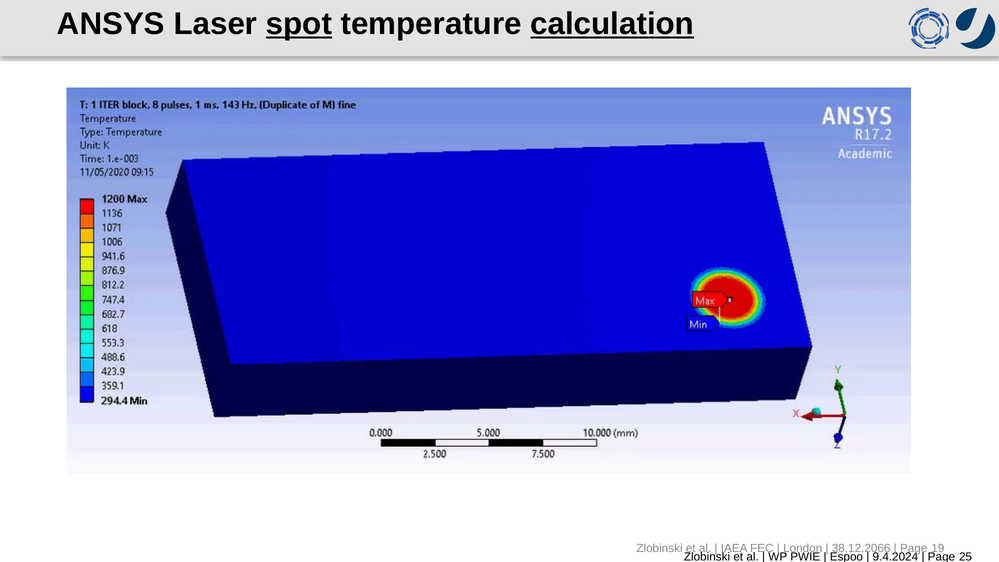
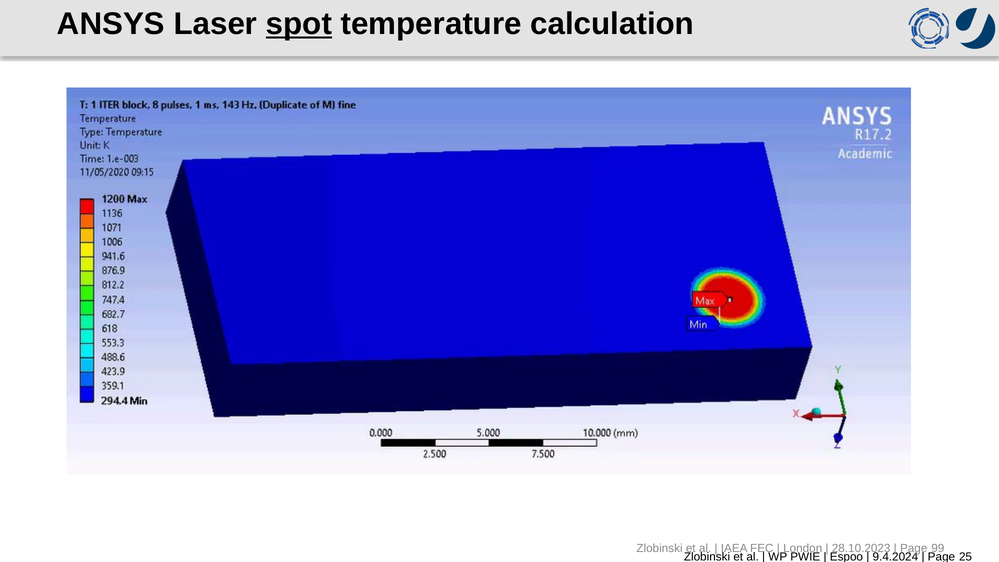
calculation underline: present -> none (612, 24)
38.12.2066: 38.12.2066 -> 28.10.2023 (861, 548)
19: 19 -> 99 (938, 548)
